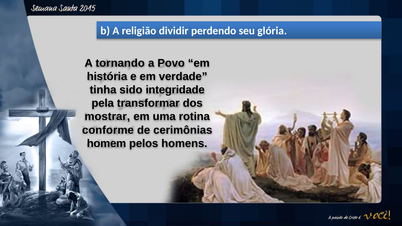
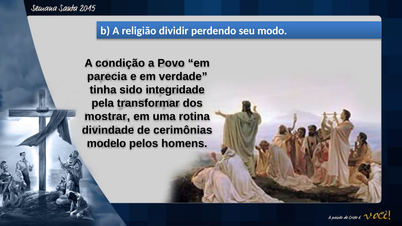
glória: glória -> modo (272, 31)
tornando: tornando -> condição (120, 63)
história: história -> parecia (107, 76)
conforme: conforme -> divindade (108, 130)
homem: homem -> modelo (107, 143)
